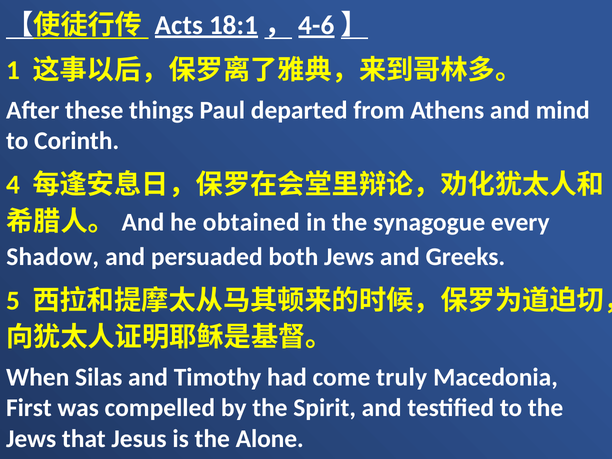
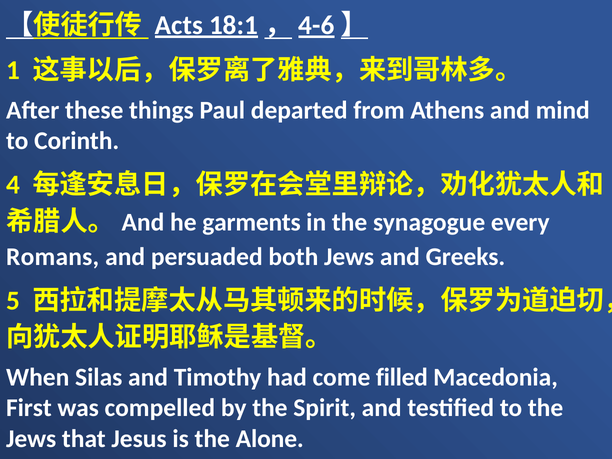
obtained: obtained -> garments (252, 222)
Shadow: Shadow -> Romans (53, 257)
truly: truly -> filled (402, 377)
